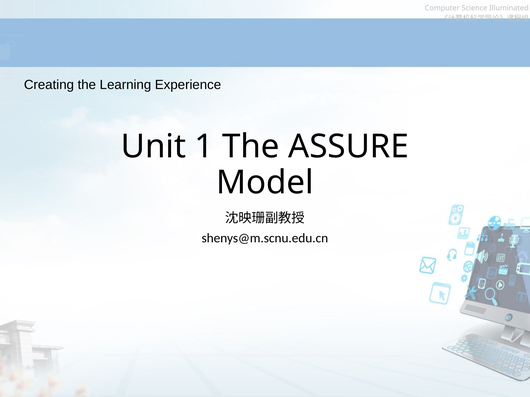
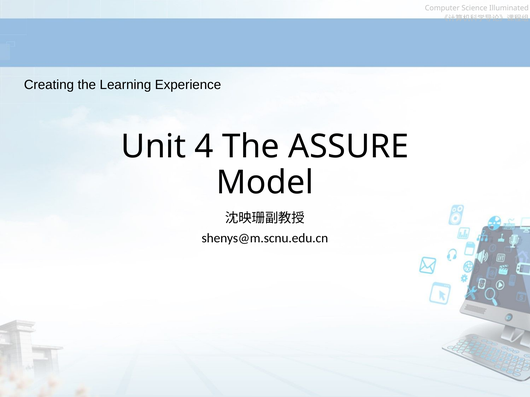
1: 1 -> 4 (204, 147)
